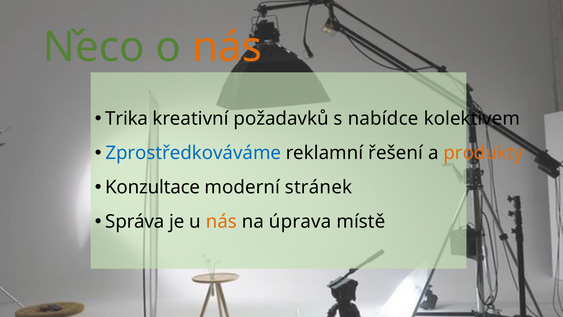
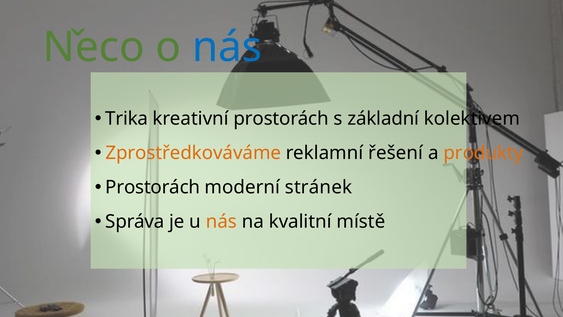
nás colour: orange -> blue (227, 47)
kreativní požadavků: požadavků -> prostorách (281, 119)
nabídce: nabídce -> základní (383, 119)
Zprostředkováváme colour: blue -> orange (193, 153)
Konzultace: Konzultace -> Prostorách (153, 187)
úprava: úprava -> kvalitní (300, 222)
